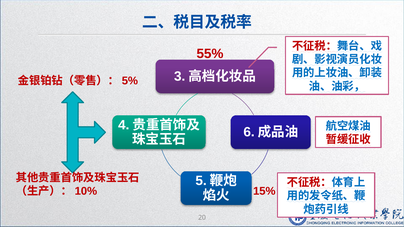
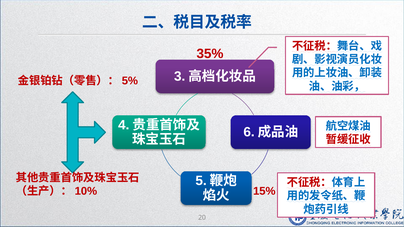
55%: 55% -> 35% (210, 54)
